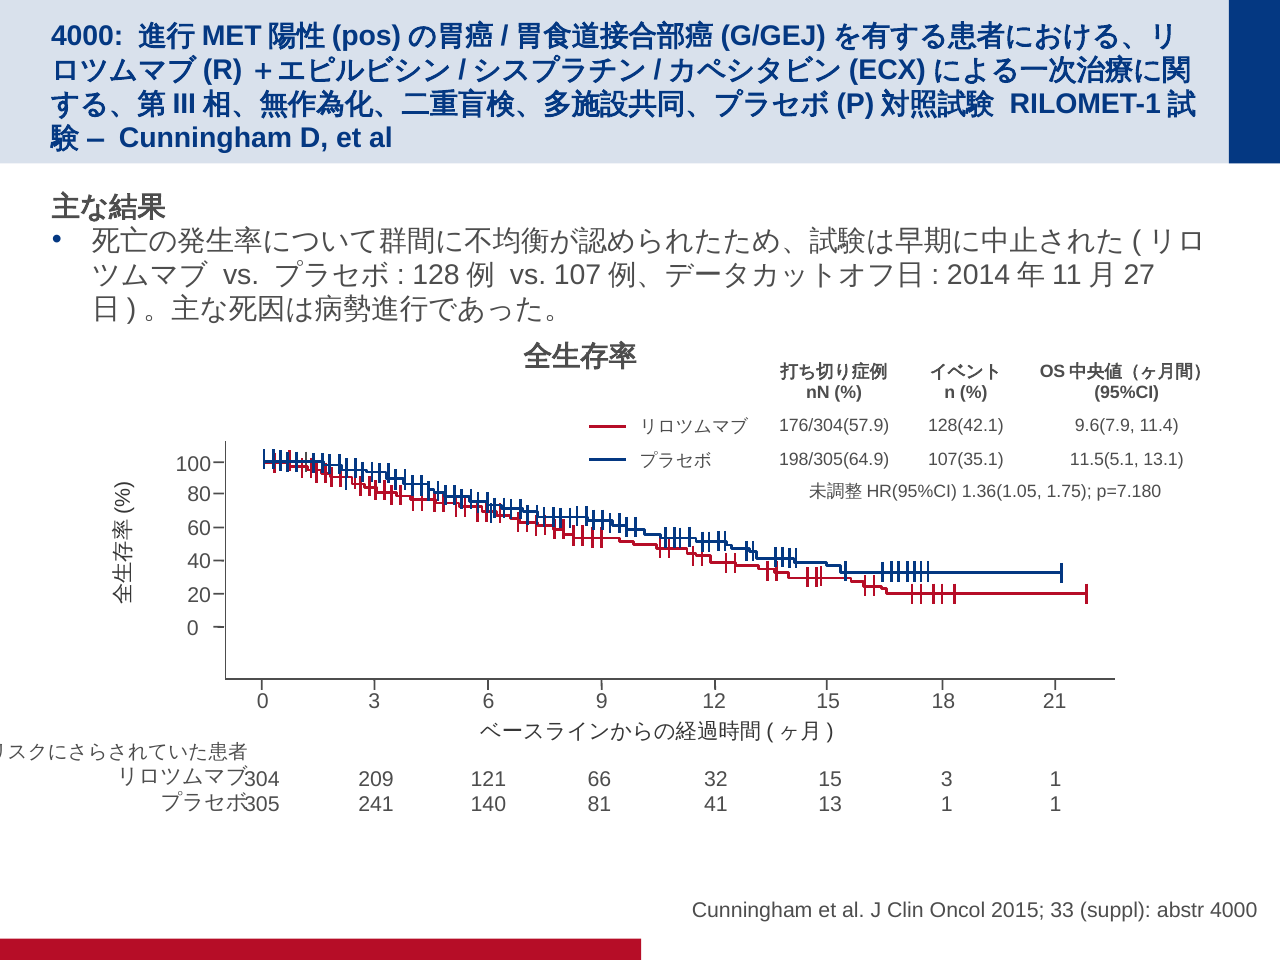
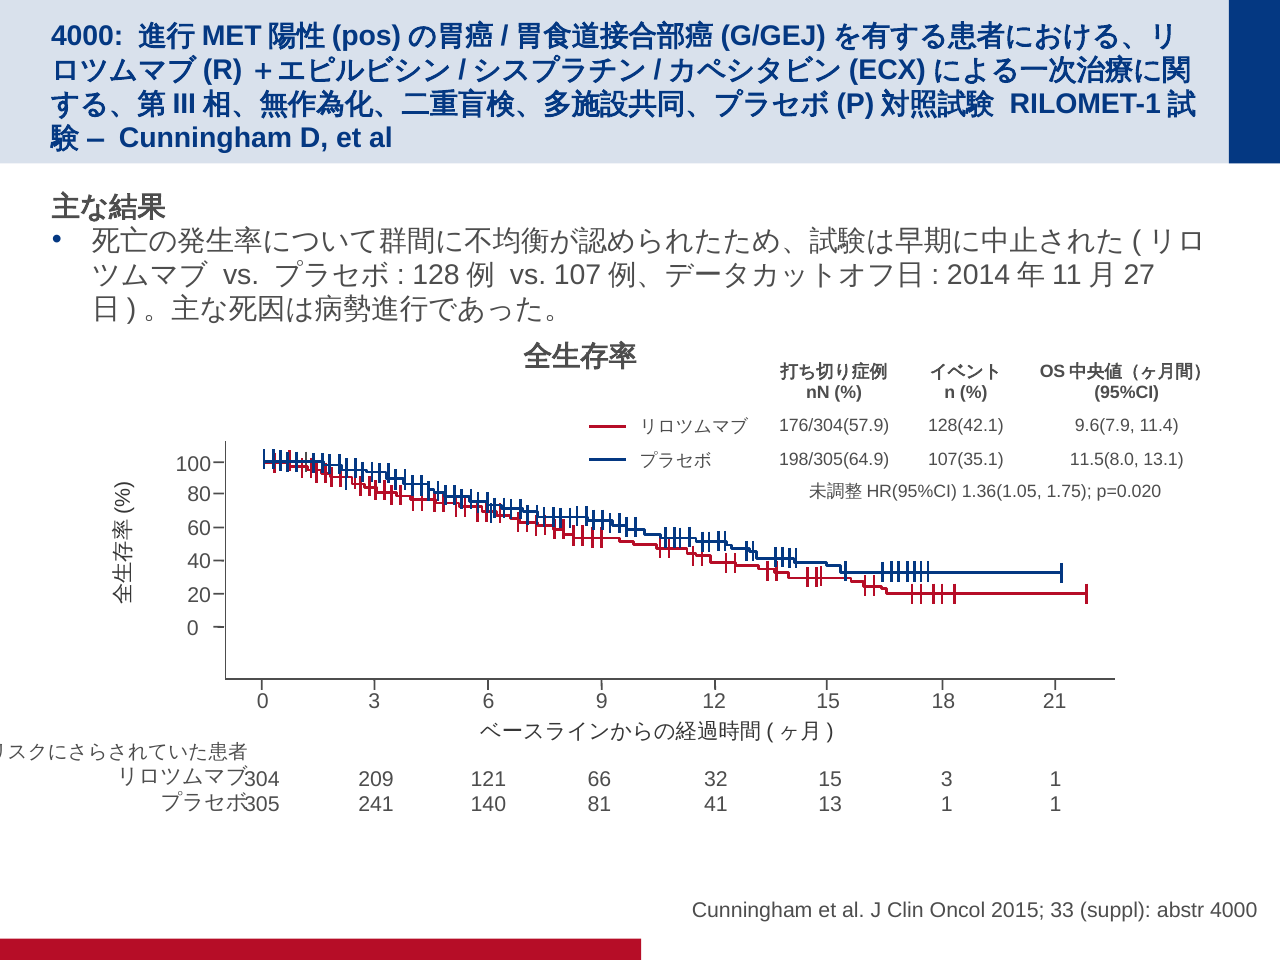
11.5(5.1: 11.5(5.1 -> 11.5(8.0 (1104, 460)
p=7.180: p=7.180 -> p=0.020 (1129, 492)
